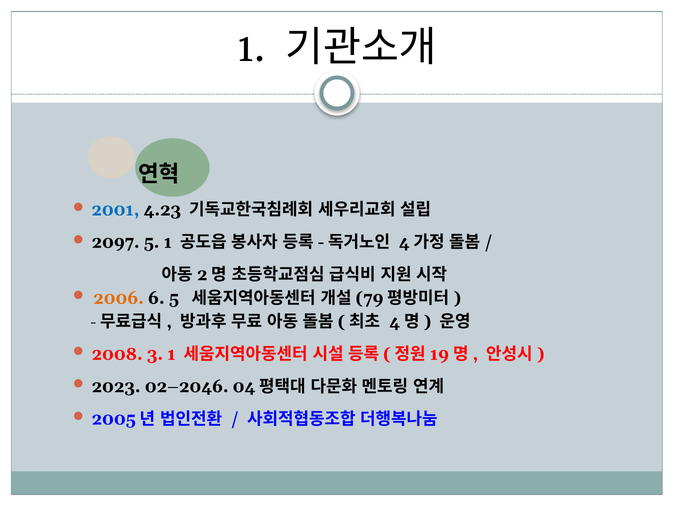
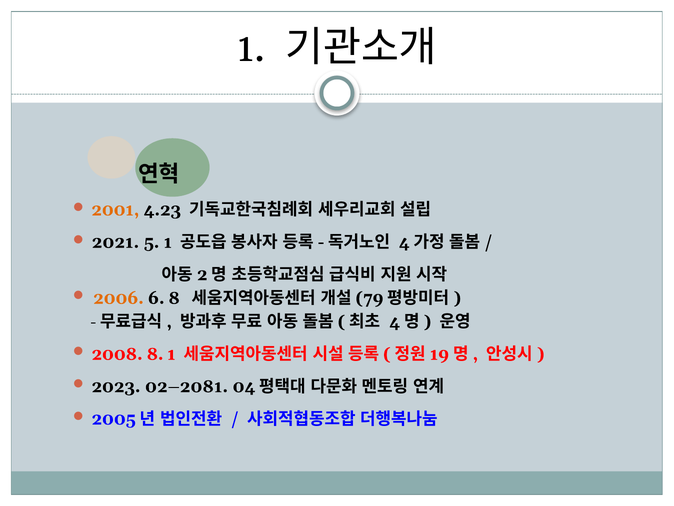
2001 colour: blue -> orange (115, 210)
2097: 2097 -> 2021 (115, 242)
6 5: 5 -> 8 (174, 298)
2008 3: 3 -> 8 (155, 354)
02–2046: 02–2046 -> 02–2081 (187, 386)
